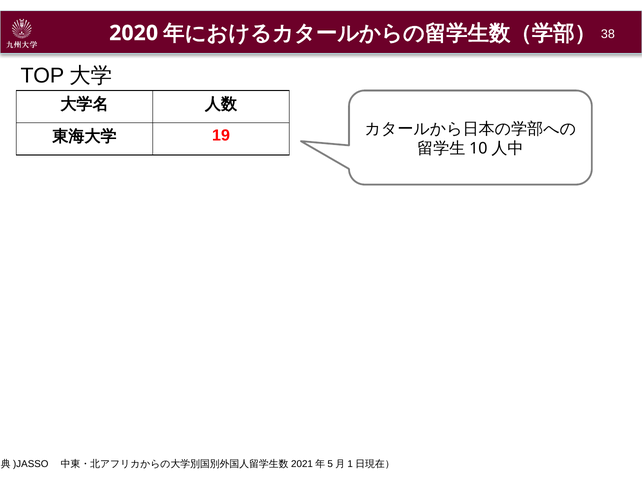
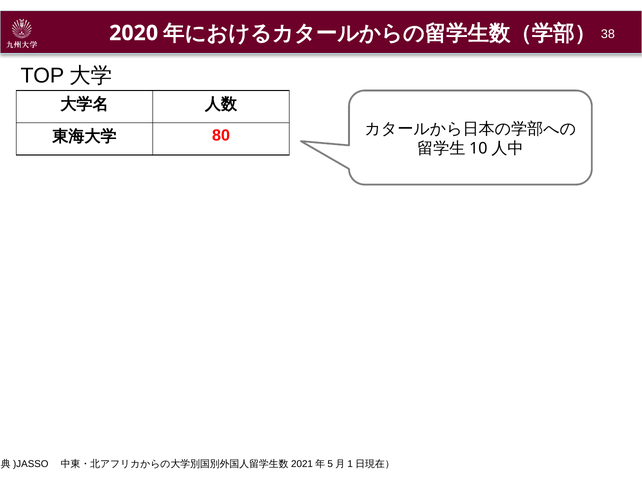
19: 19 -> 80 (221, 135)
